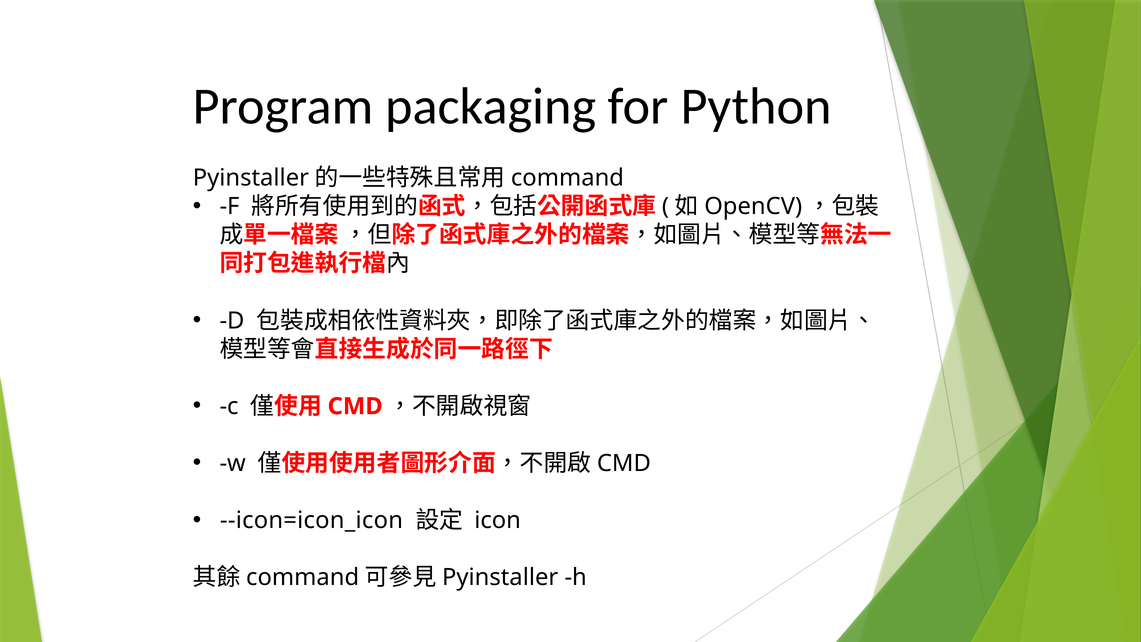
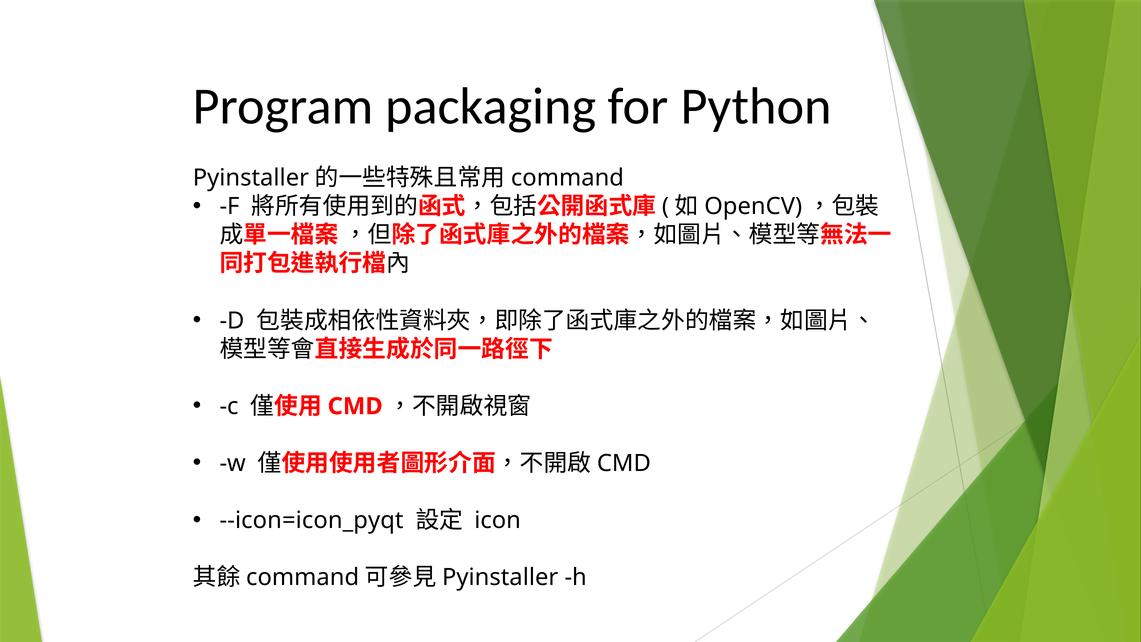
--icon=icon_icon: --icon=icon_icon -> --icon=icon_pyqt (312, 520)
